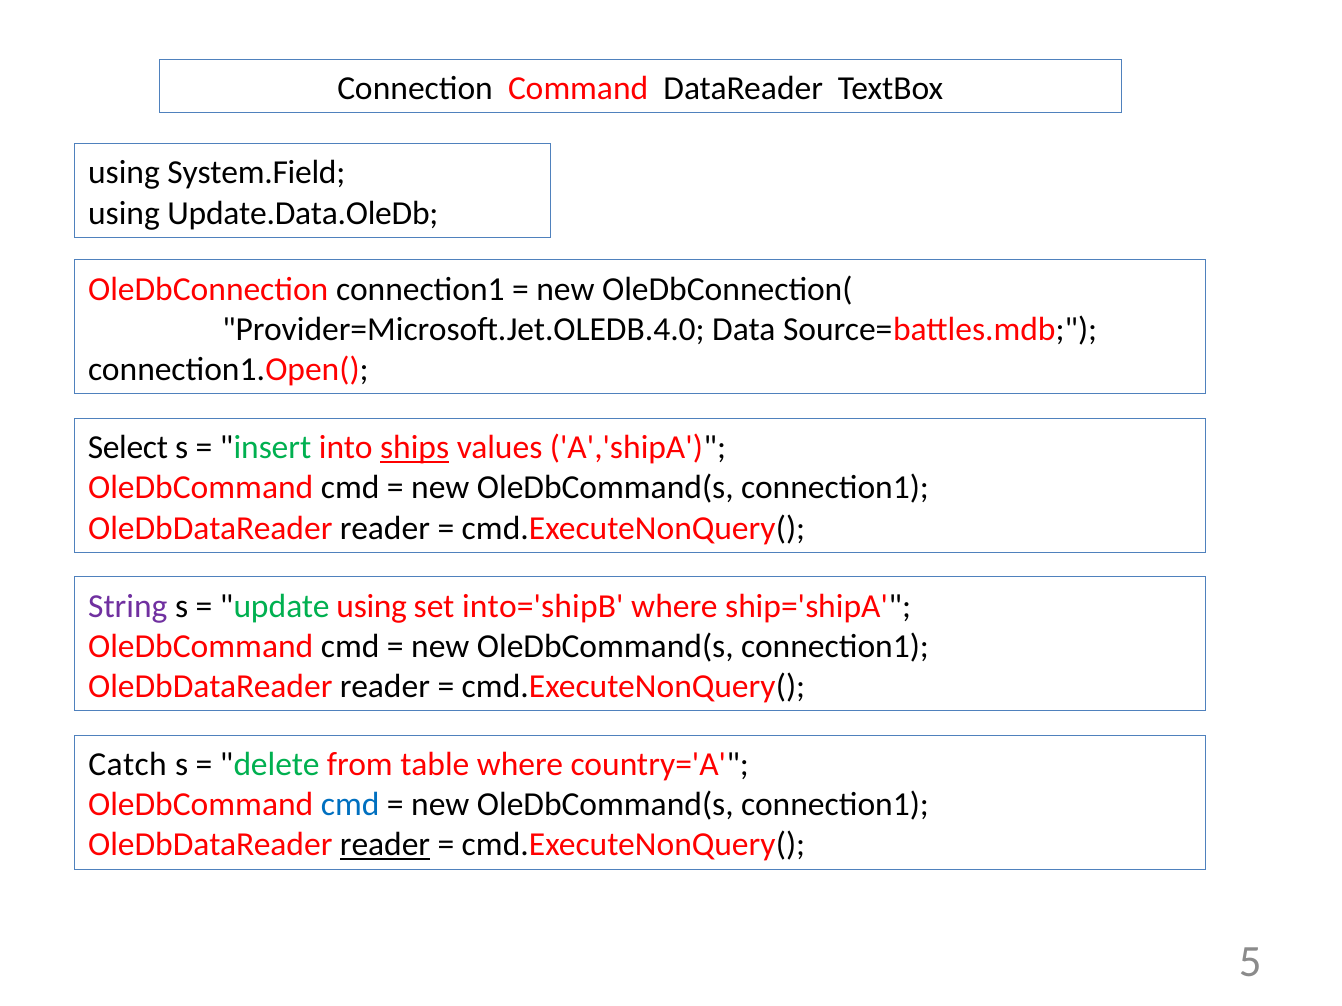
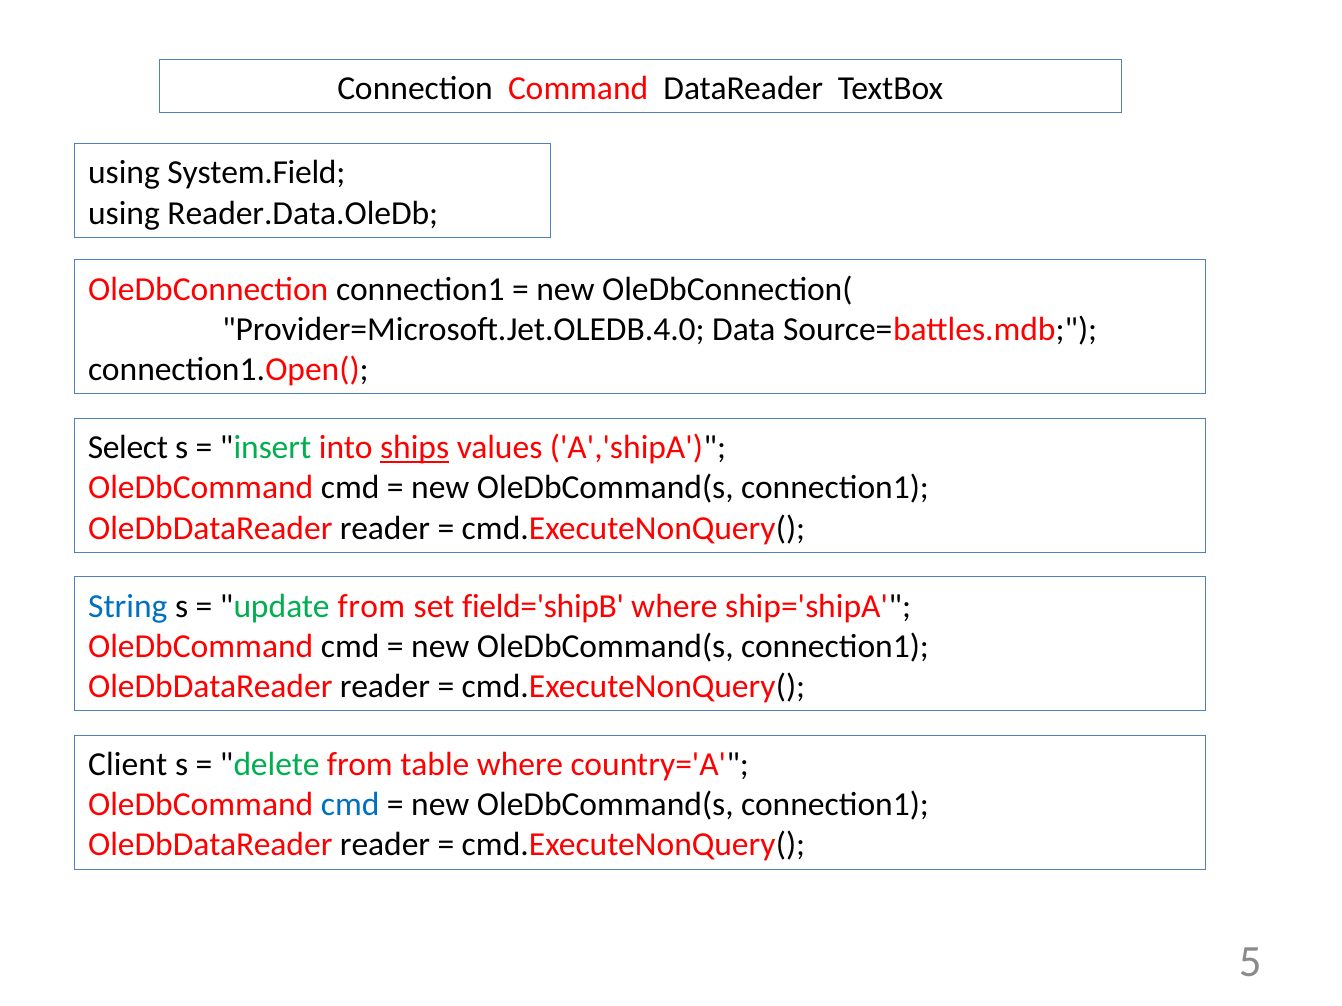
Update.Data.OleDb: Update.Data.OleDb -> Reader.Data.OleDb (303, 213)
String colour: purple -> blue (128, 606)
update using: using -> from (371, 606)
into='shipB: into='shipB -> field='shipB (543, 606)
Catch: Catch -> Client (128, 765)
reader underline: present -> none (385, 845)
